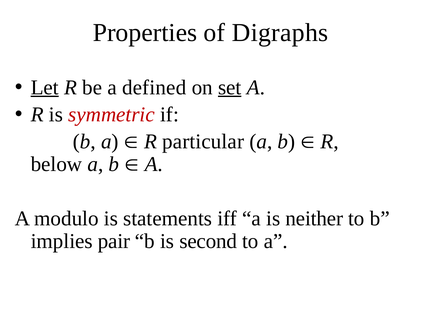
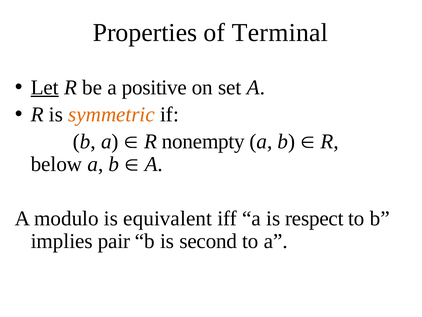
Digraphs: Digraphs -> Terminal (280, 32)
defined: defined -> positive (154, 87)
set underline: present -> none (230, 87)
symmetric colour: red -> orange (112, 114)
particular: particular -> nonempty (203, 141)
statements: statements -> equivalent (168, 218)
neither: neither -> respect (314, 218)
